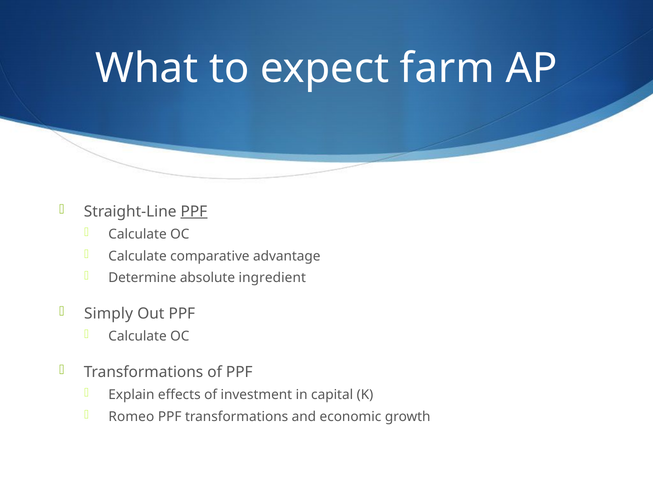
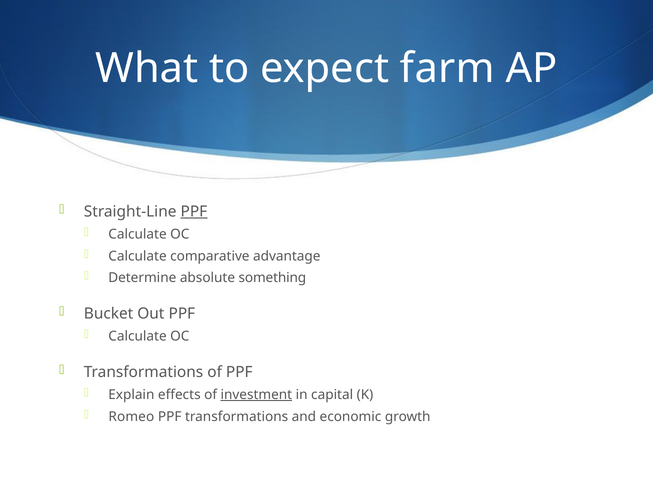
ingredient: ingredient -> something (272, 278)
Simply: Simply -> Bucket (109, 313)
investment underline: none -> present (256, 395)
